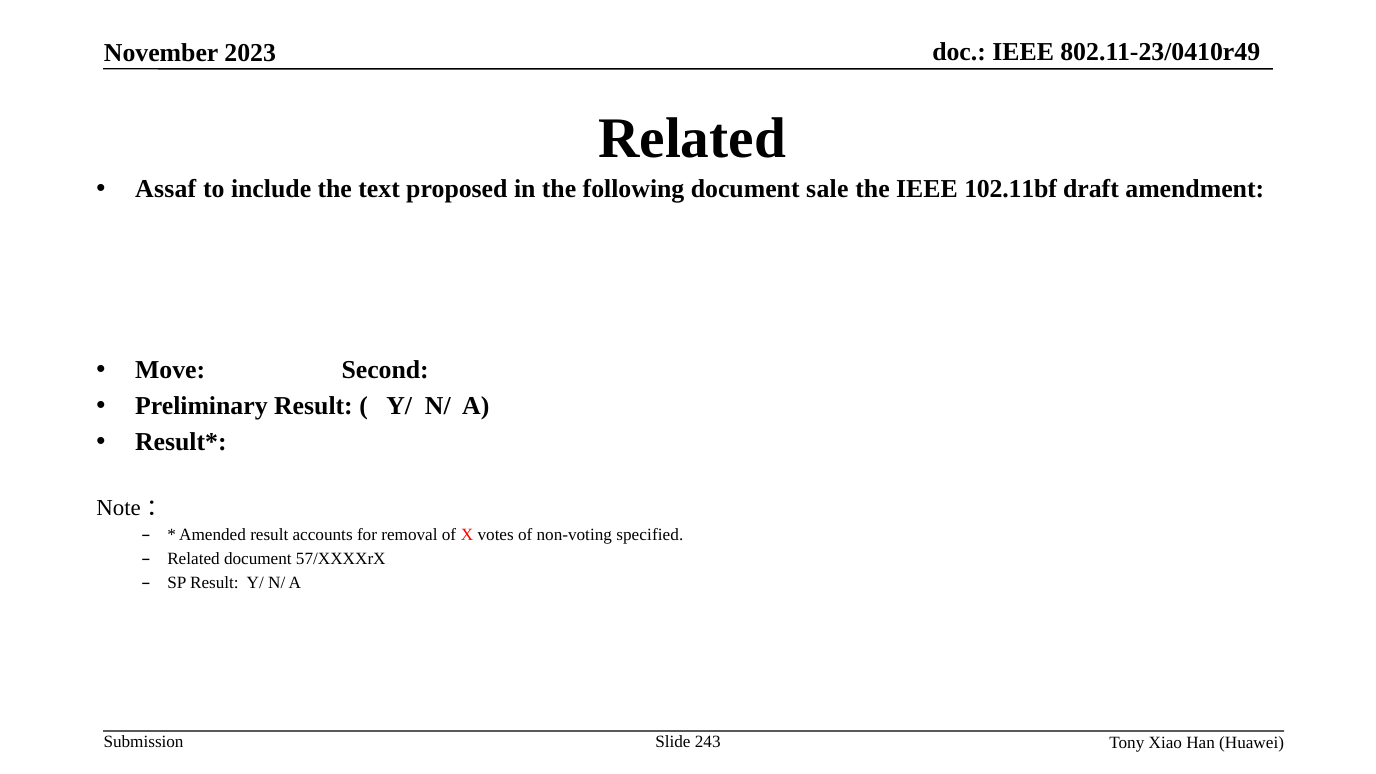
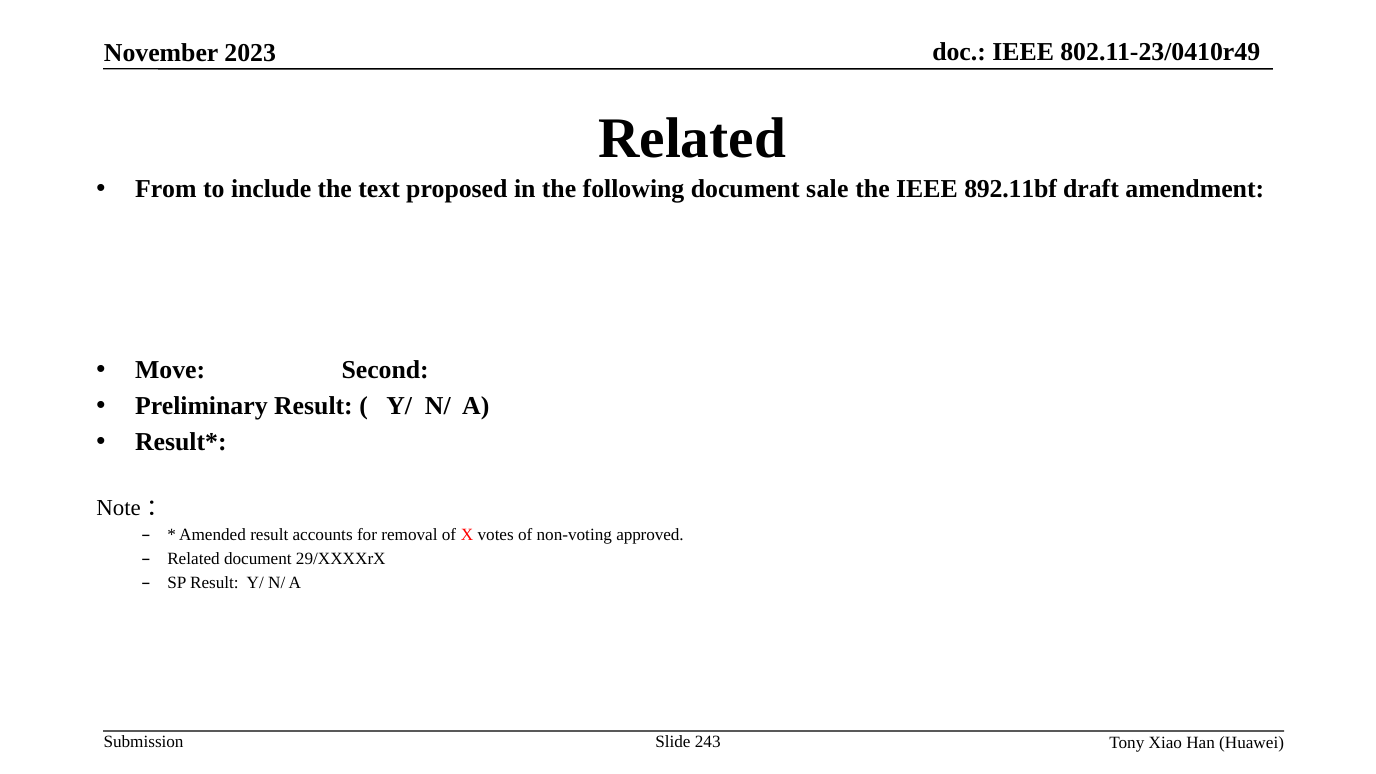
Assaf: Assaf -> From (166, 189)
102.11bf: 102.11bf -> 892.11bf (1011, 189)
specified: specified -> approved (650, 535)
57/XXXXrX: 57/XXXXrX -> 29/XXXXrX (341, 559)
